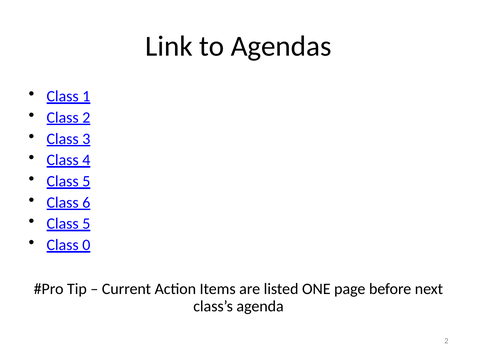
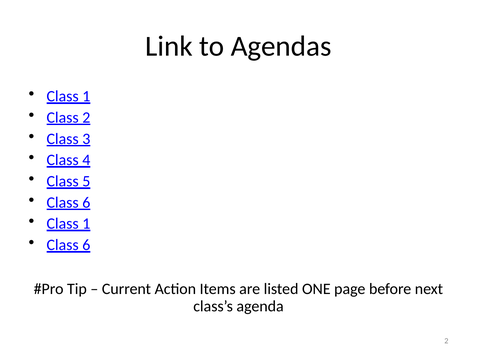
5: 5 -> 1 (86, 224)
0: 0 -> 6 (86, 245)
